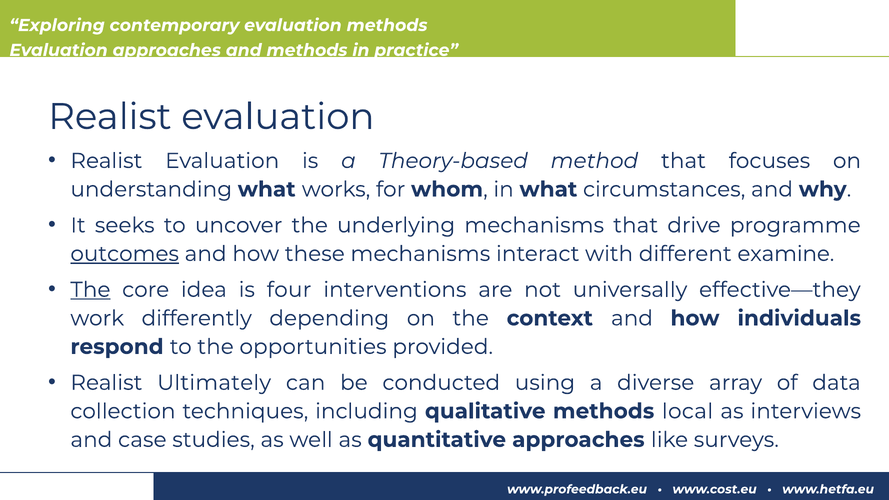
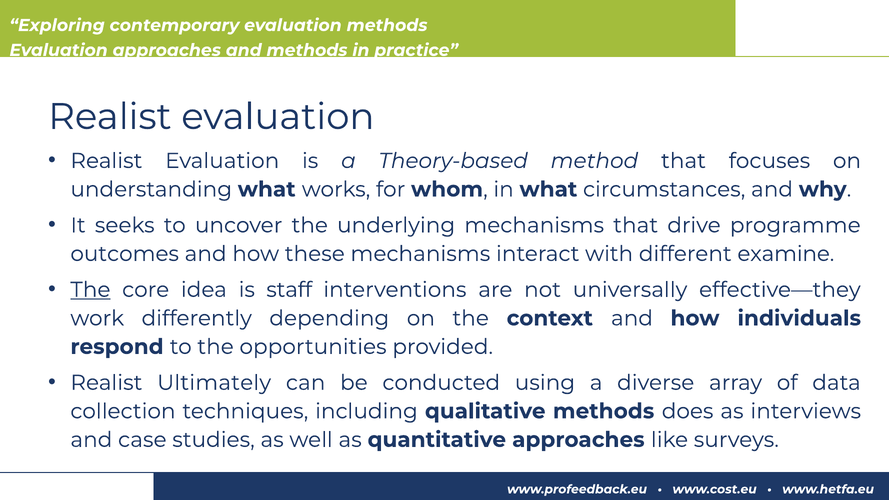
outcomes underline: present -> none (125, 254)
four: four -> staff (289, 290)
local: local -> does (688, 411)
